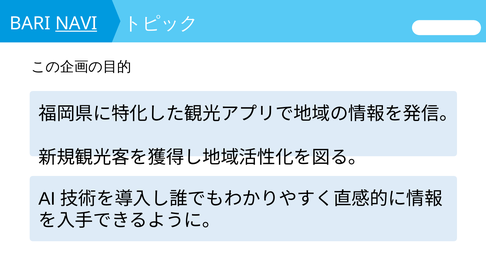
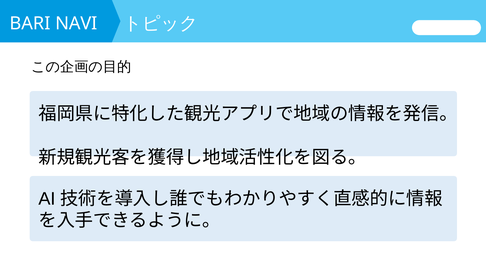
NAVI underline: present -> none (76, 23)
